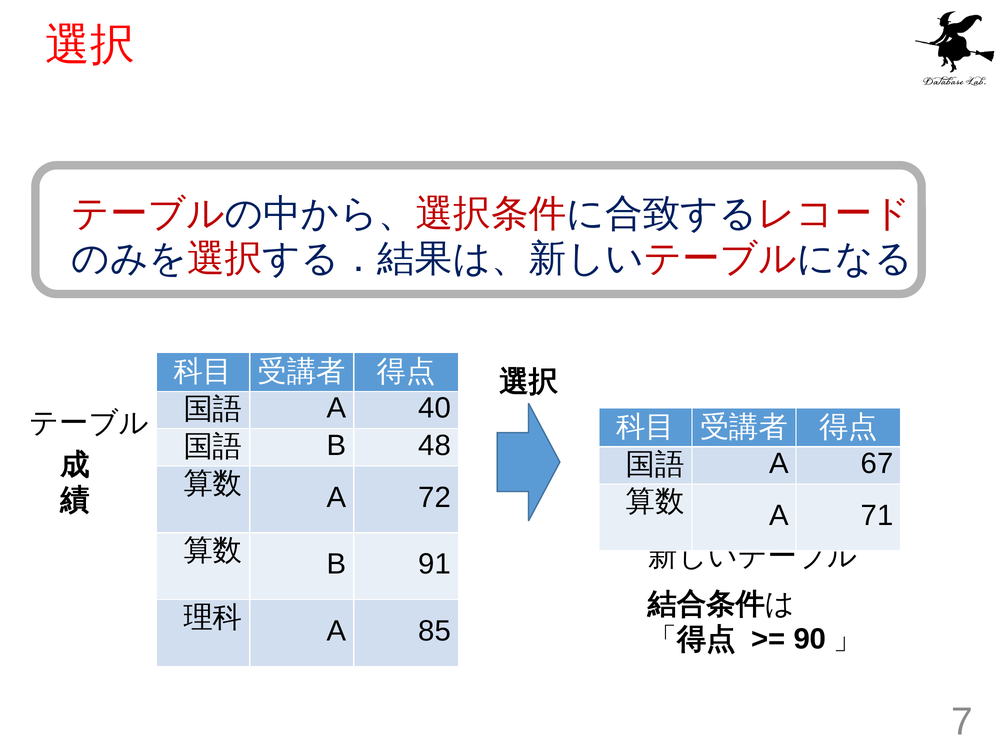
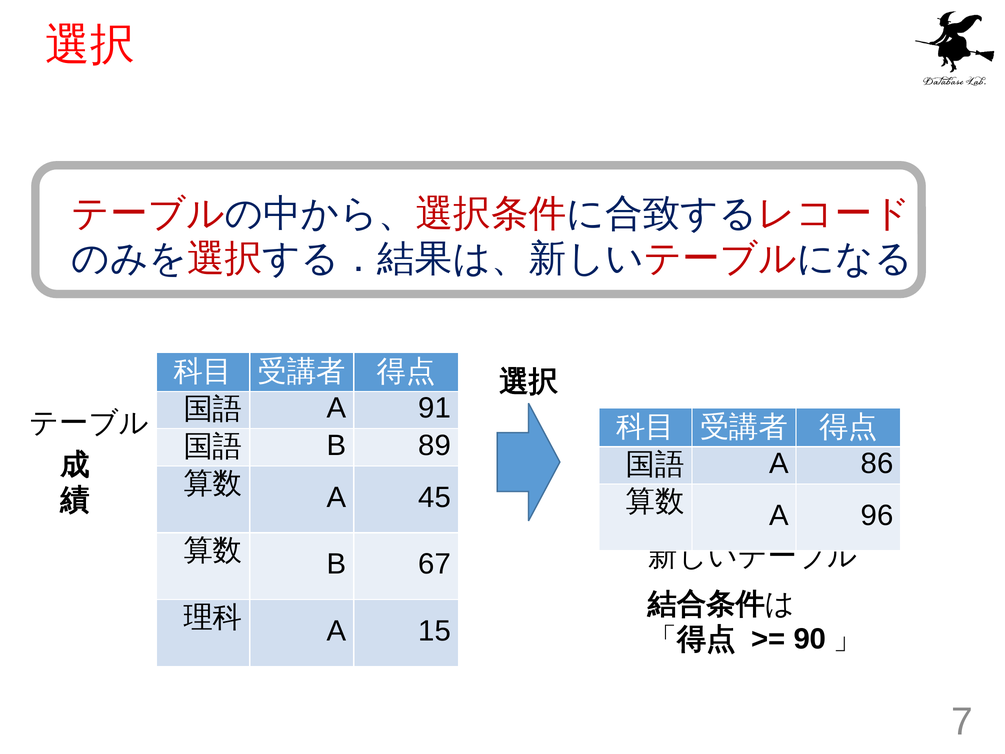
40: 40 -> 91 (435, 408)
48: 48 -> 89 (435, 445)
67: 67 -> 86 (877, 463)
72: 72 -> 45 (435, 497)
71: 71 -> 96 (877, 515)
91: 91 -> 67 (435, 564)
85: 85 -> 15 (435, 631)
